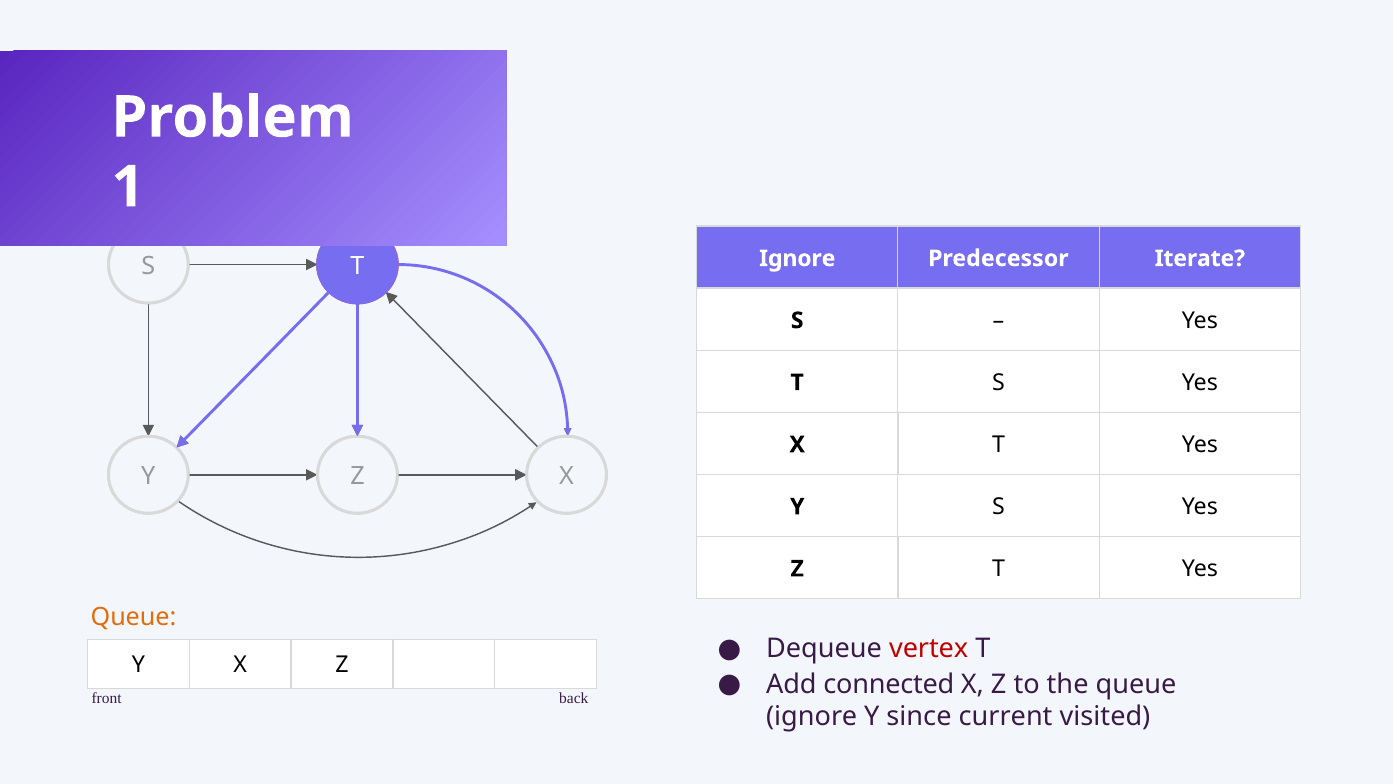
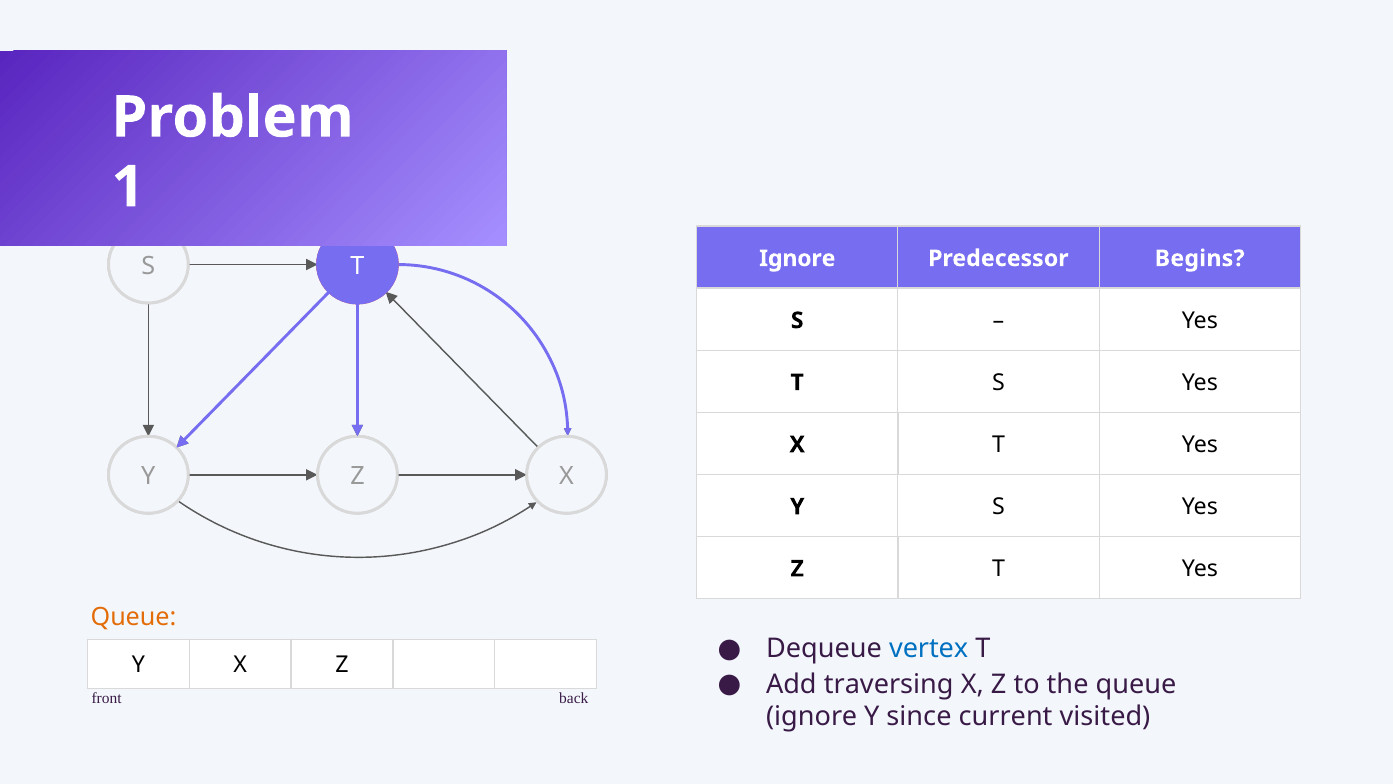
Iterate: Iterate -> Begins (1200, 258)
vertex colour: red -> blue (929, 649)
connected: connected -> traversing (889, 684)
